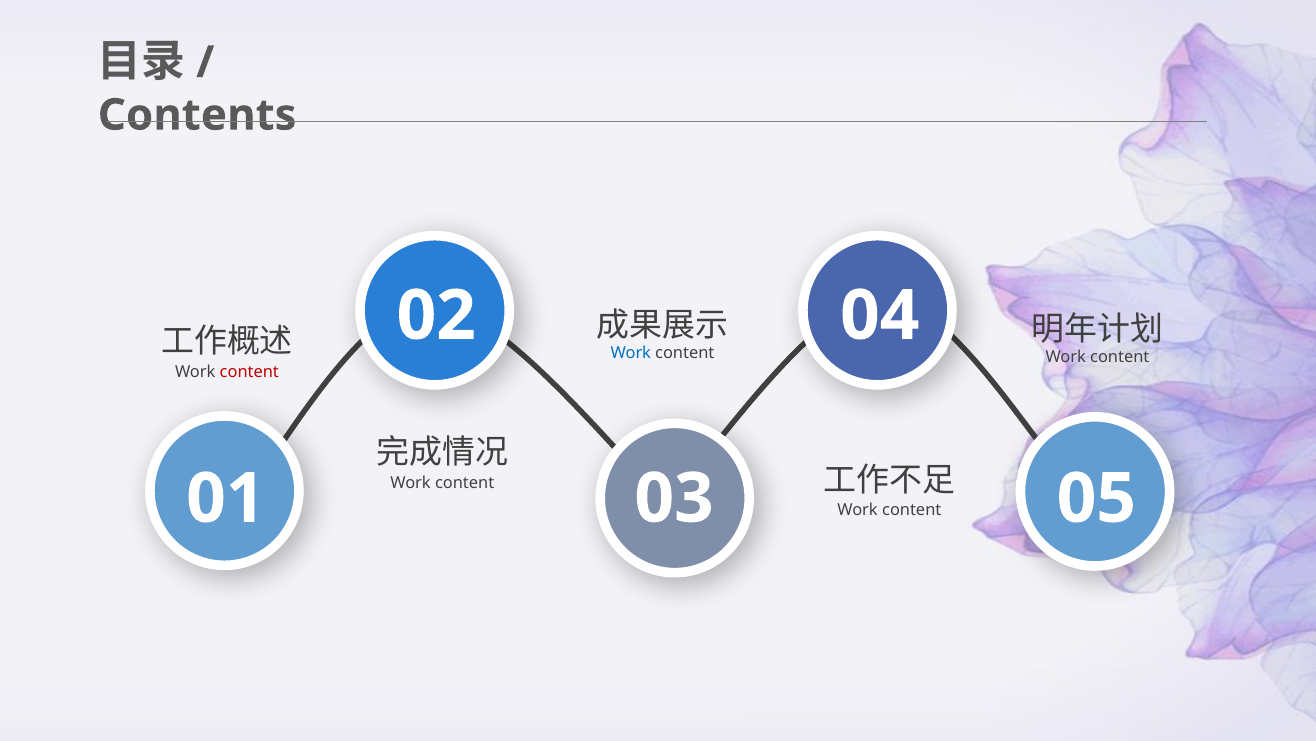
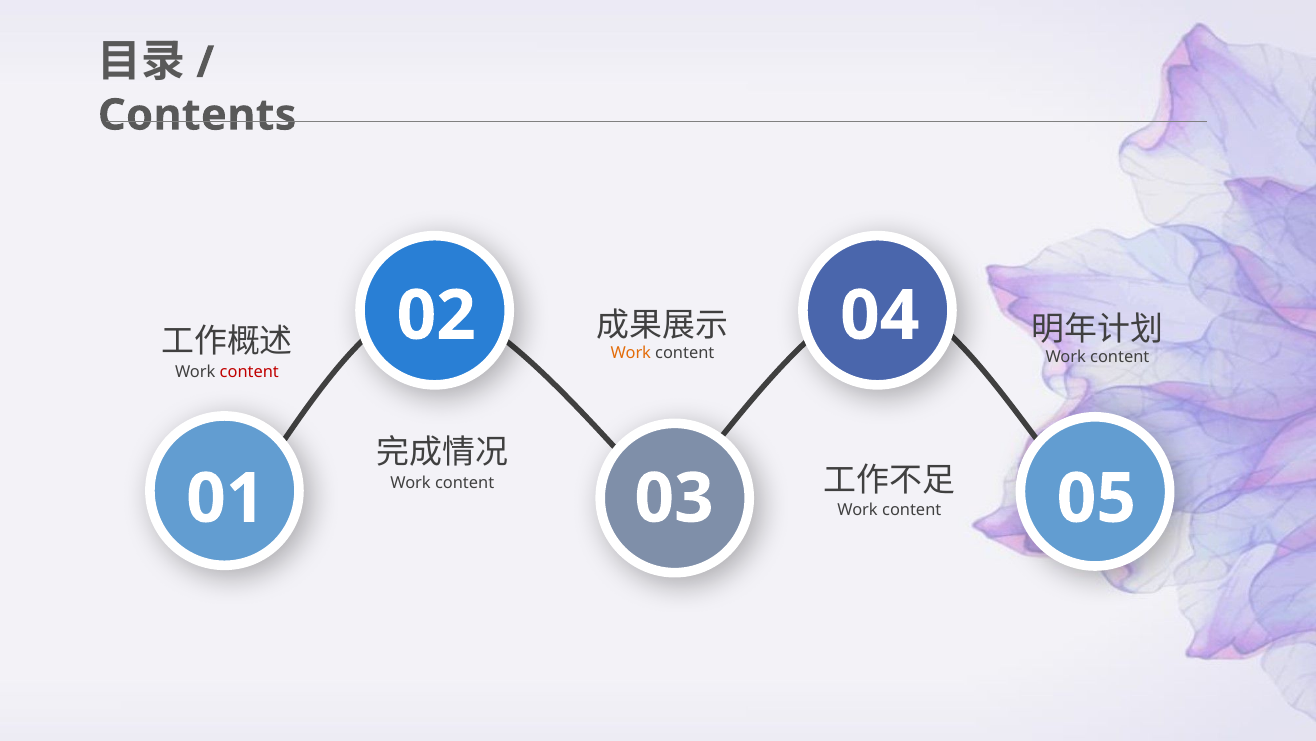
Work colour: blue -> orange (631, 352)
